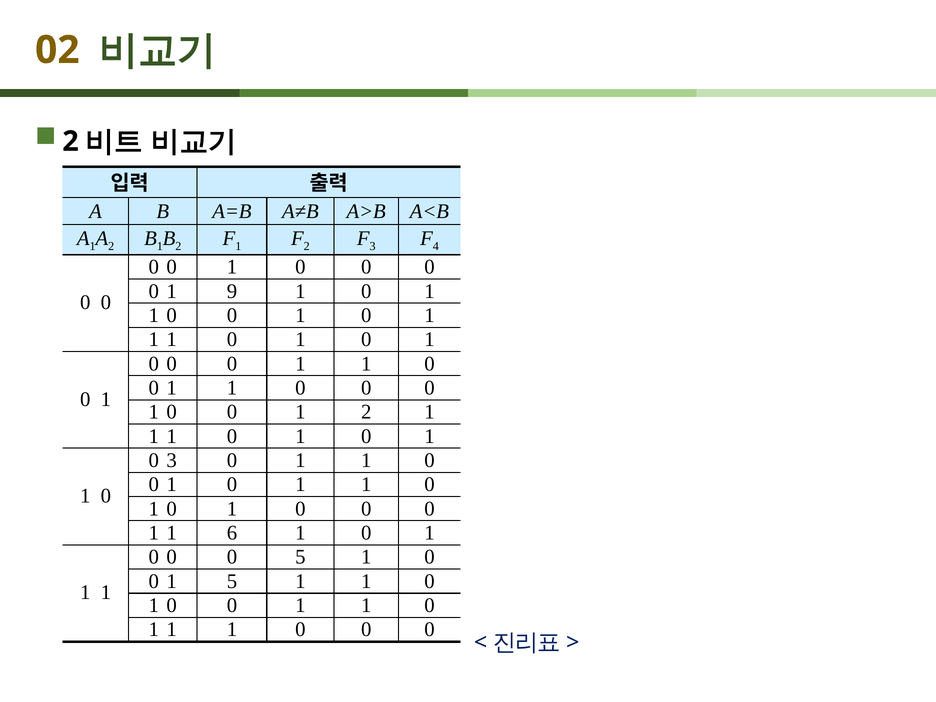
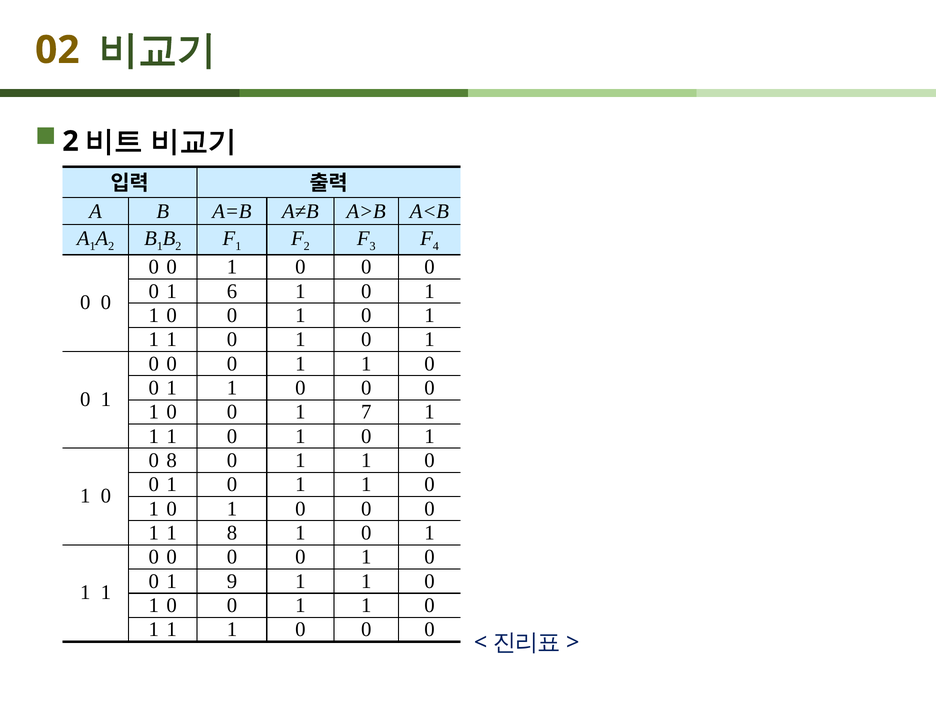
9: 9 -> 6 (232, 291)
1 2: 2 -> 7 (366, 412)
0 3: 3 -> 8 (172, 460)
1 6: 6 -> 8 (232, 533)
5: 5 -> 0 (300, 557)
1 5: 5 -> 9 (232, 581)
